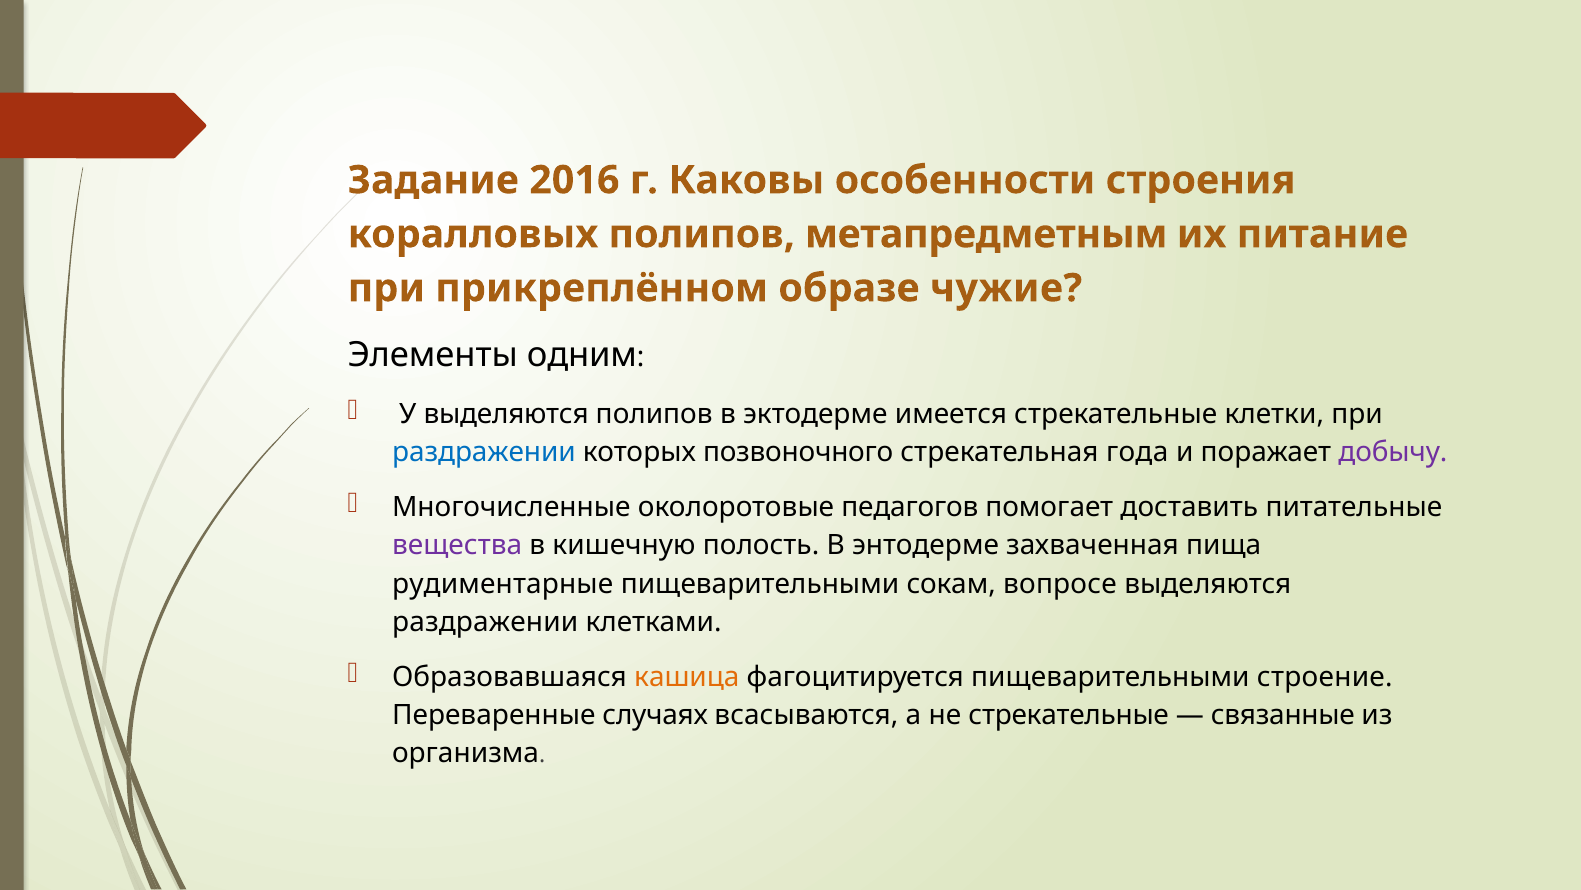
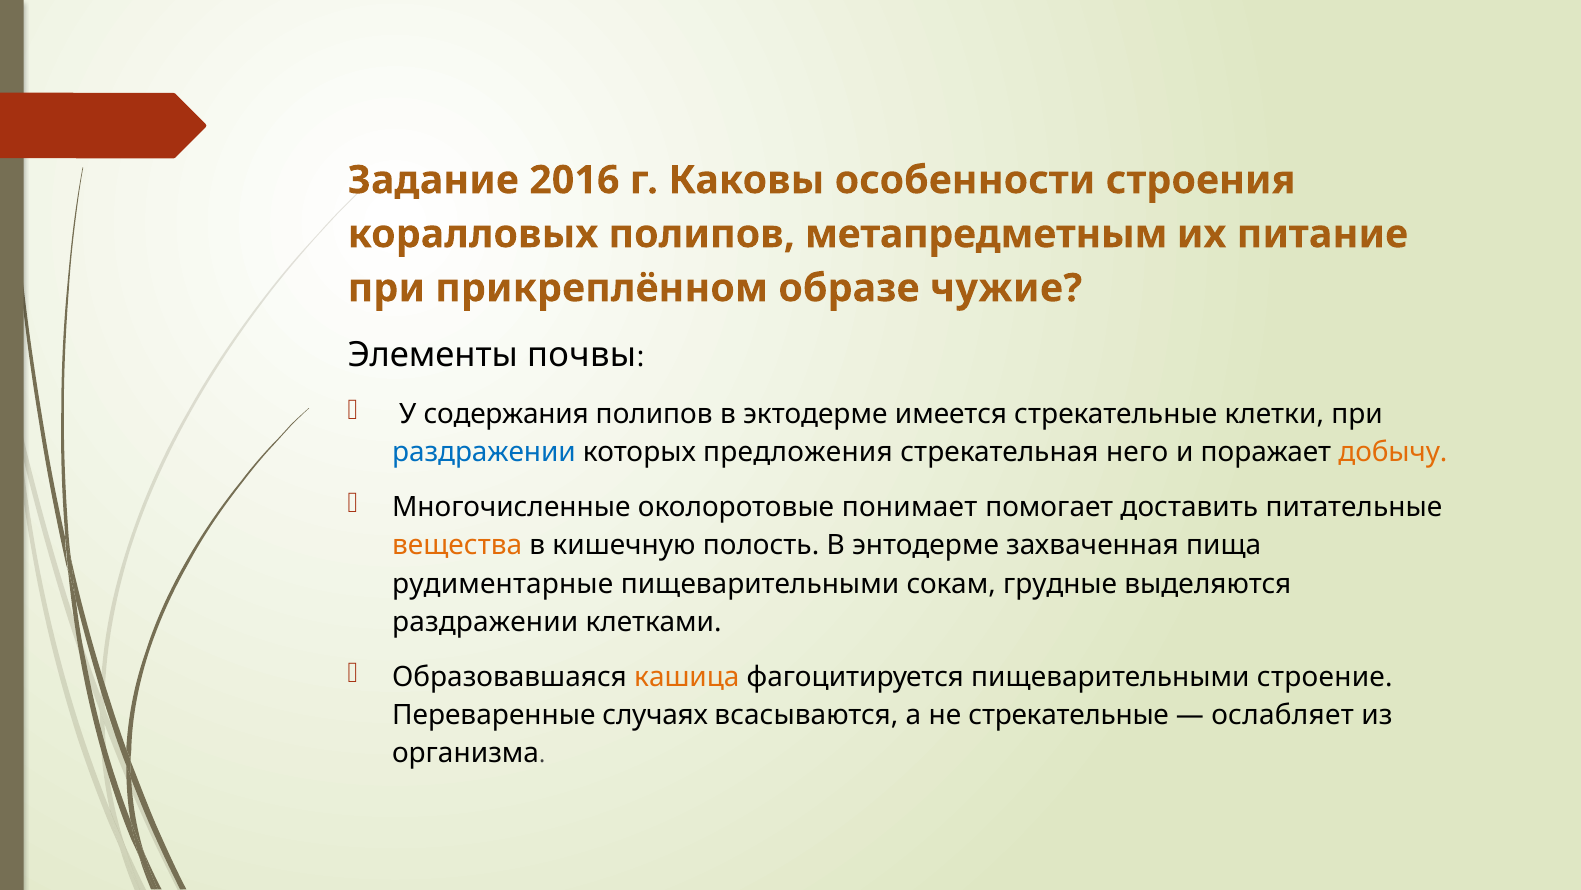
одним: одним -> почвы (582, 355)
У выделяются: выделяются -> содержания (506, 414)
позвоночного: позвоночного -> предложения (798, 452)
года: года -> него (1137, 452)
добычу colour: purple -> orange (1393, 452)
педагогов: педагогов -> понимает (910, 507)
вещества colour: purple -> orange (457, 545)
вопросе: вопросе -> грудные (1060, 583)
связанные: связанные -> ослабляет (1283, 715)
